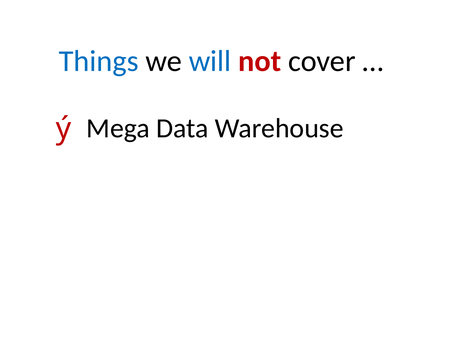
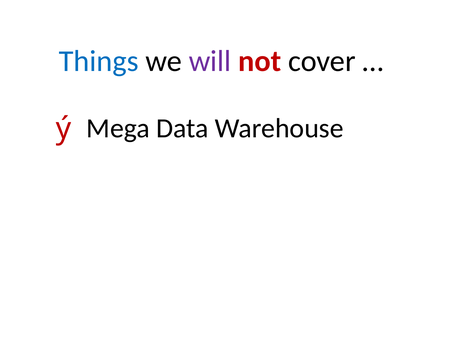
will colour: blue -> purple (210, 61)
